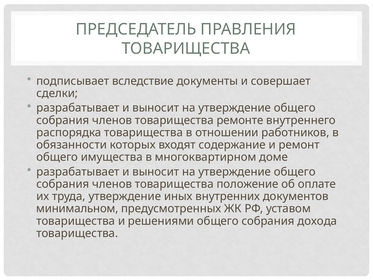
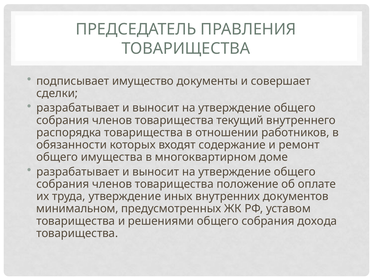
вследствие: вследствие -> имущество (143, 81)
ремонте: ремонте -> текущий (240, 120)
